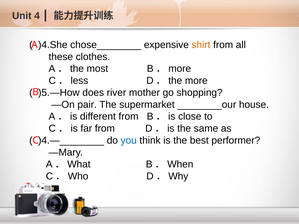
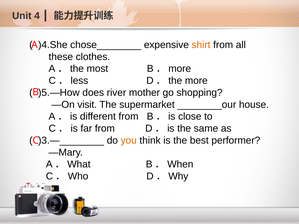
pair: pair -> visit (87, 105)
)4.—________: )4.—________ -> )3.—________ (71, 141)
you colour: blue -> orange (129, 141)
